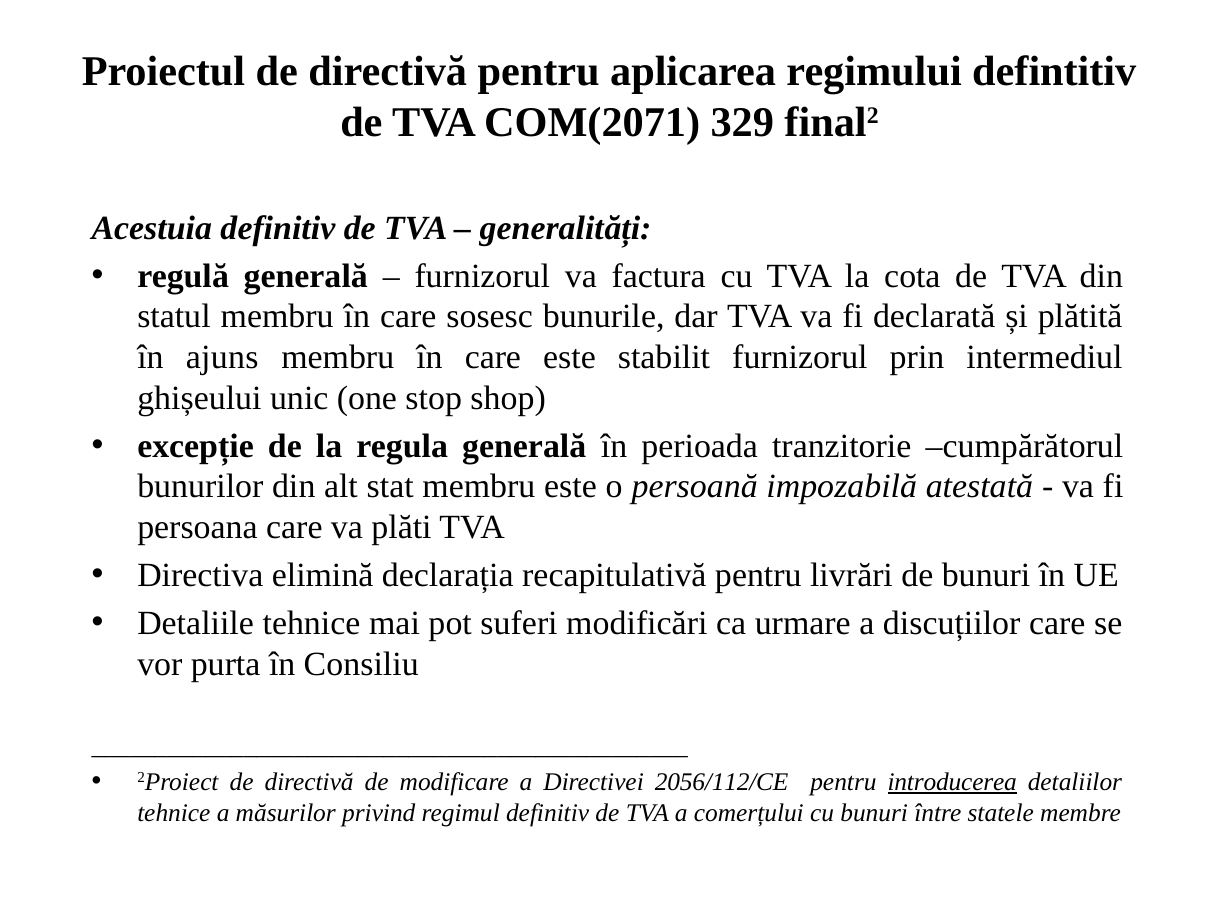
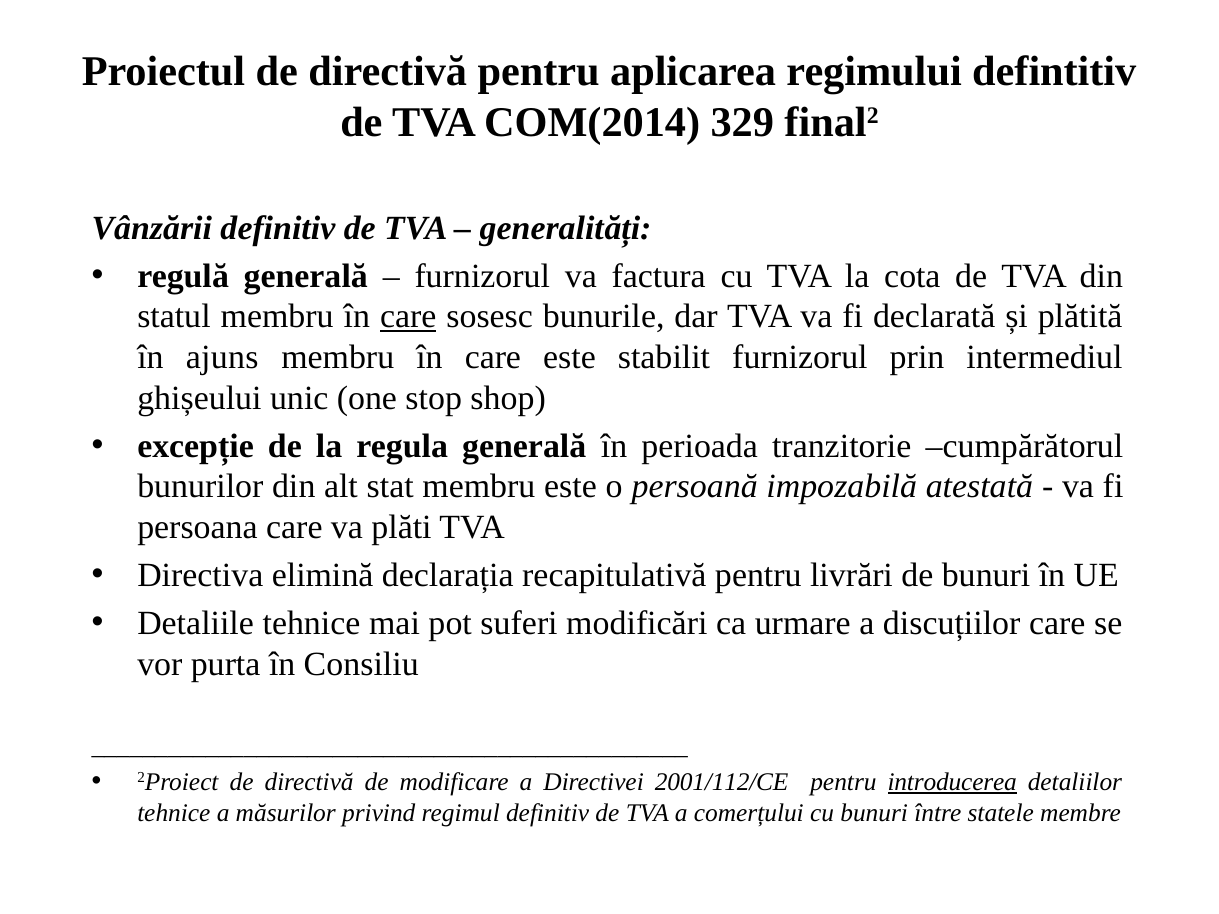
COM(2071: COM(2071 -> COM(2014 (592, 122)
Acestuia: Acestuia -> Vânzării (152, 228)
care underline: none -> present (408, 317)
2056/112/CE: 2056/112/CE -> 2001/112/CE (722, 782)
